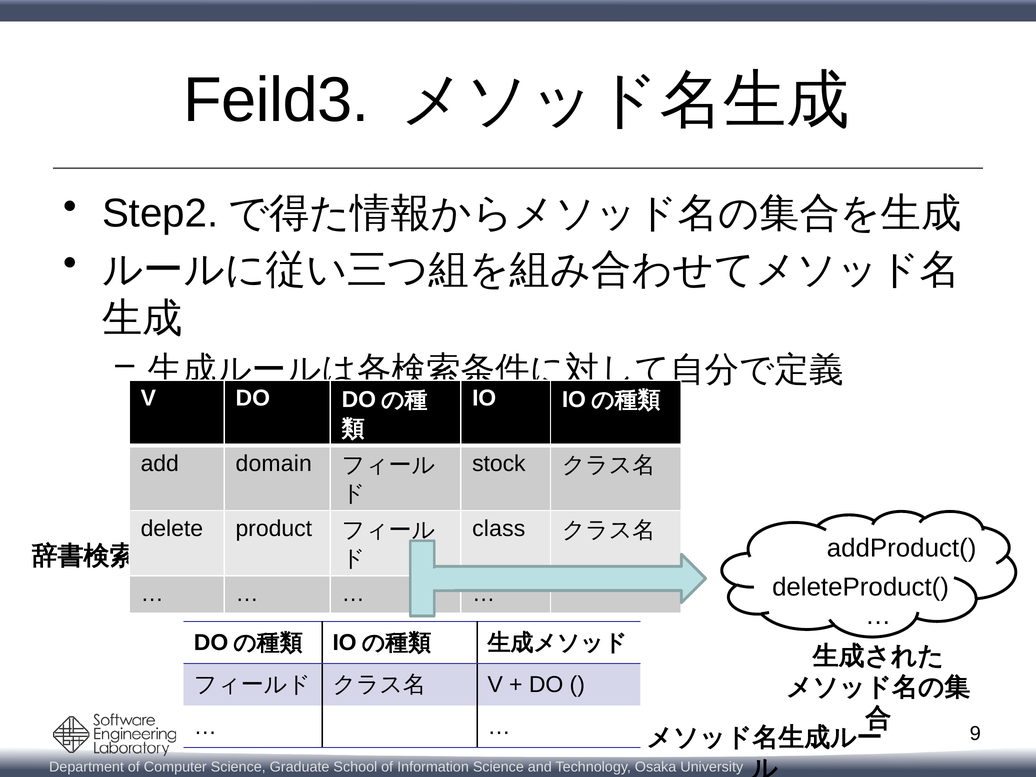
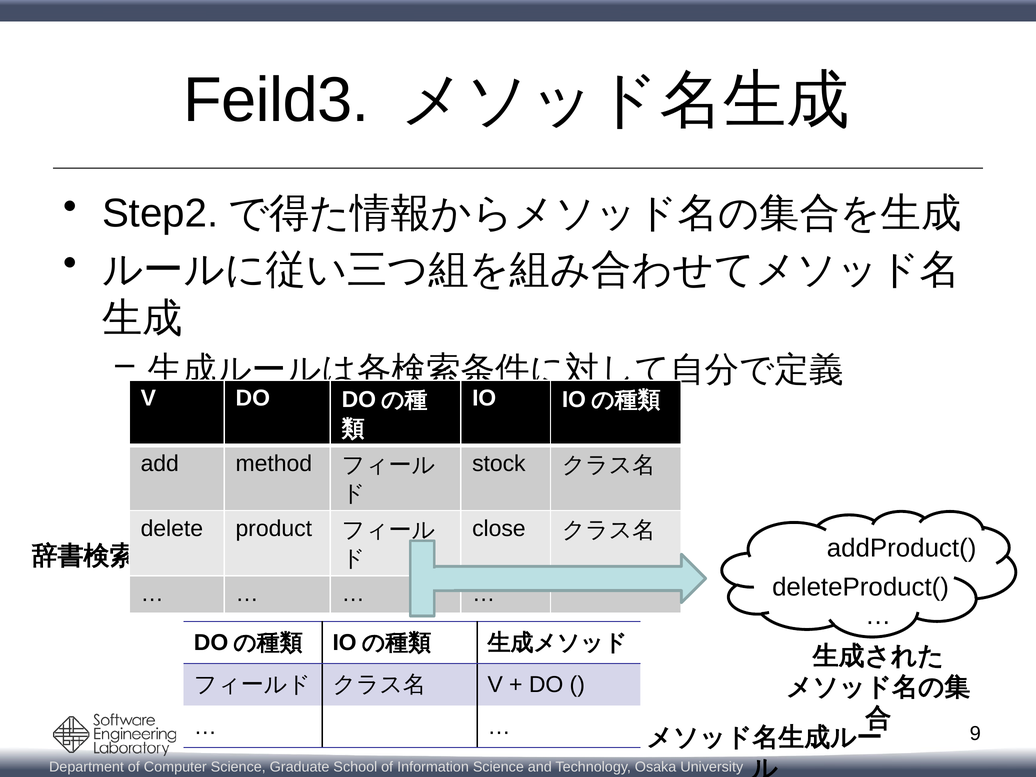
domain: domain -> method (274, 464)
class: class -> close (499, 529)
